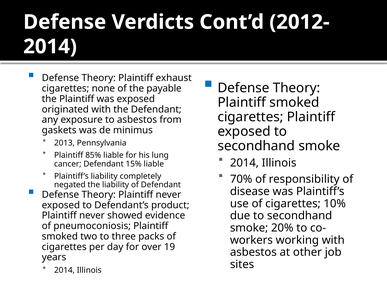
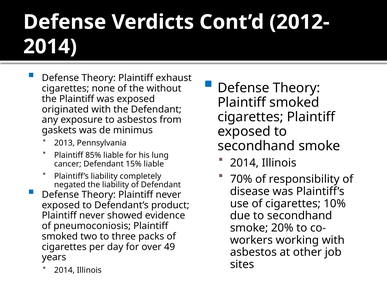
payable: payable -> without (164, 89)
19: 19 -> 49 (170, 247)
